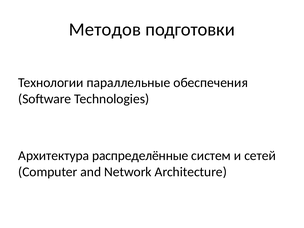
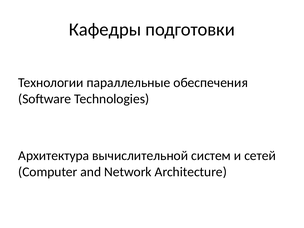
Методов: Методов -> Кафедры (105, 29)
распределённые: распределённые -> вычислительной (140, 156)
